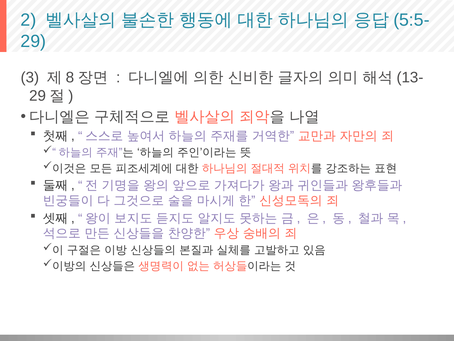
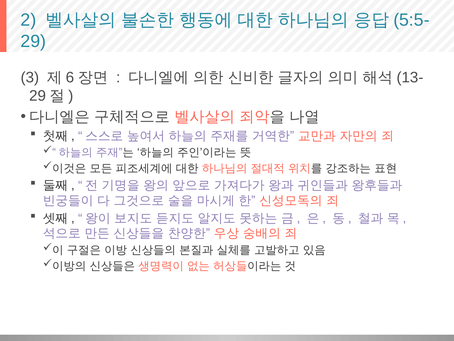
8: 8 -> 6 (70, 77)
